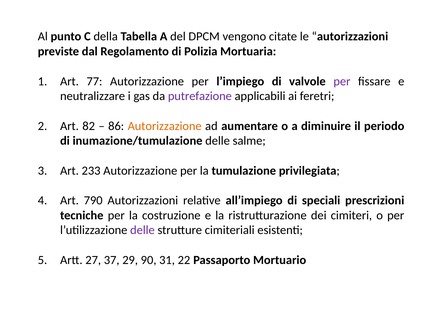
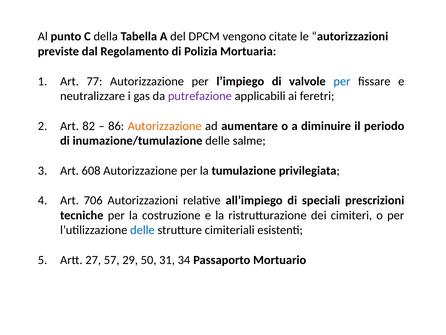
per colour: purple -> blue (342, 81)
233: 233 -> 608 (91, 170)
790: 790 -> 706 (93, 200)
delle colour: purple -> blue (142, 230)
37: 37 -> 57 (112, 260)
90: 90 -> 50 (149, 260)
22: 22 -> 34 (184, 260)
